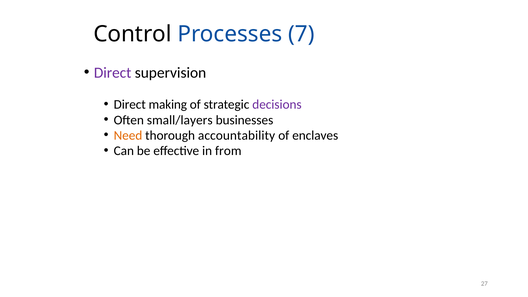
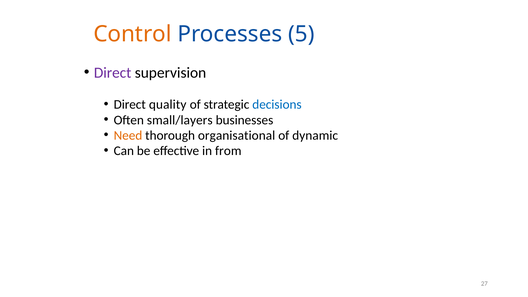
Control colour: black -> orange (133, 34)
7: 7 -> 5 (301, 34)
making: making -> quality (168, 105)
decisions colour: purple -> blue (277, 105)
accountability: accountability -> organisational (237, 135)
enclaves: enclaves -> dynamic (315, 135)
